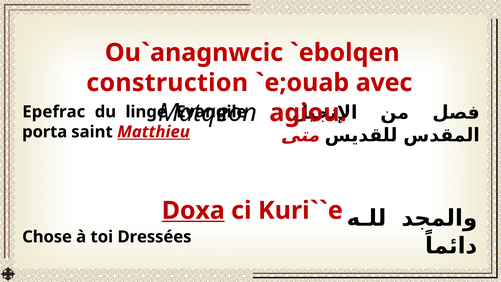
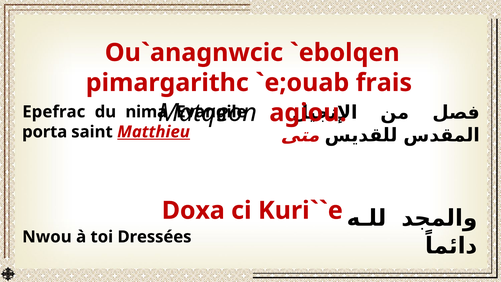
construction: construction -> pimargarithc (167, 83)
avec: avec -> frais (384, 83)
linge: linge -> nima (146, 112)
Doxa underline: present -> none (193, 210)
Chose: Chose -> Nwou (47, 237)
